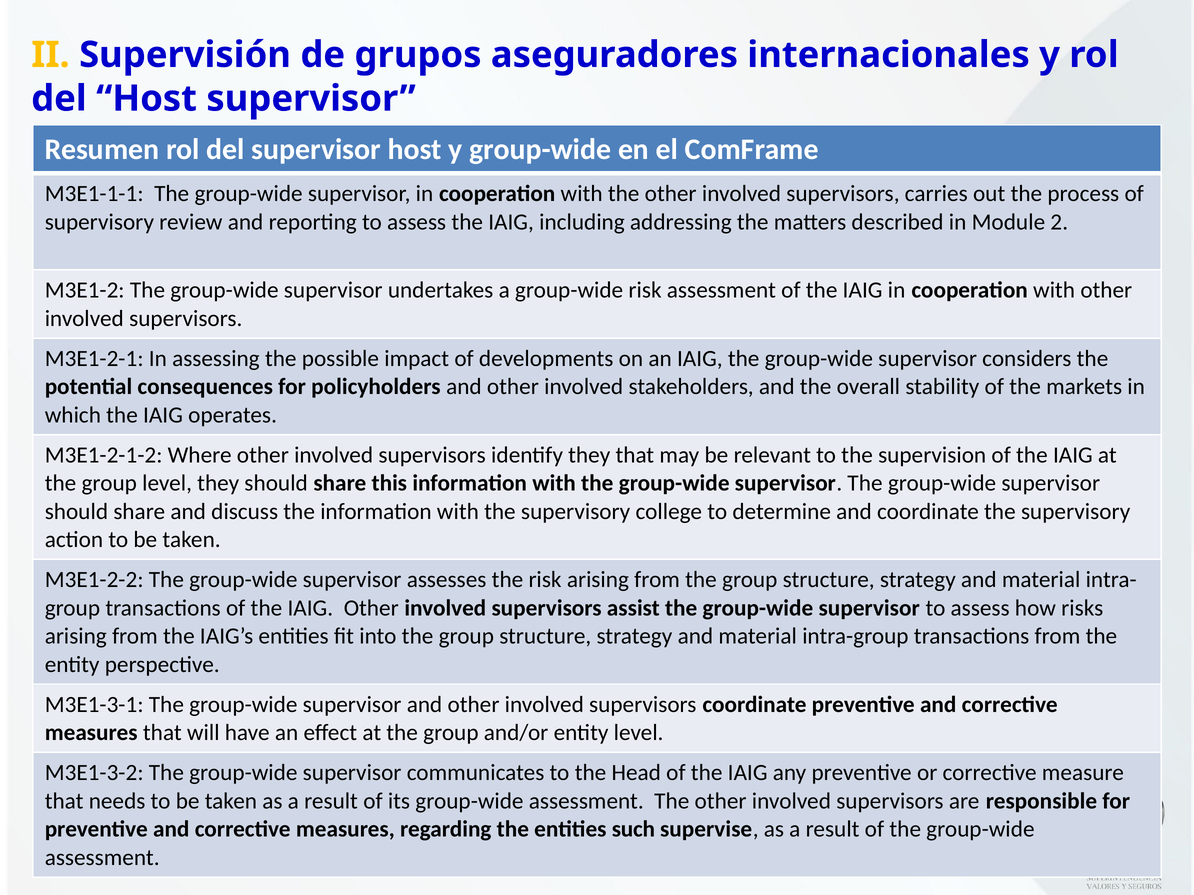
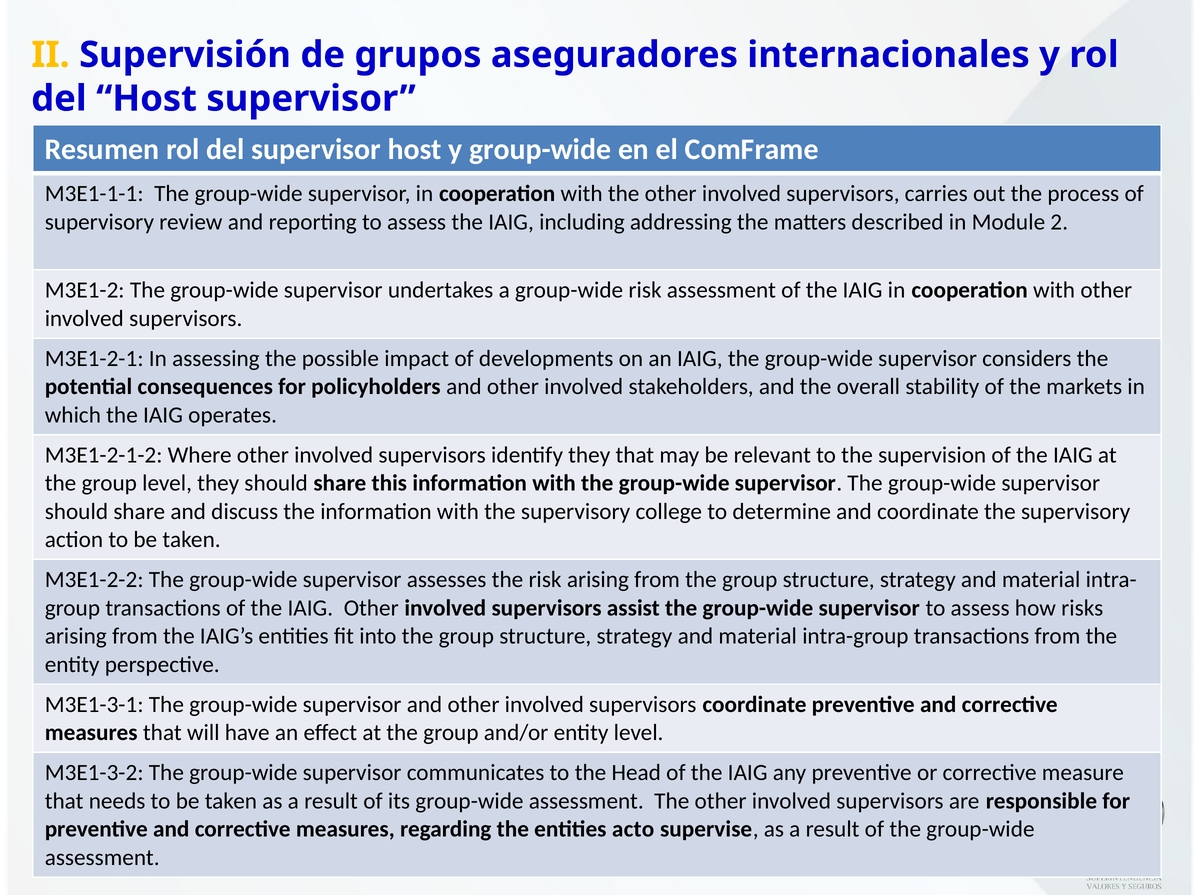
such: such -> acto (633, 830)
